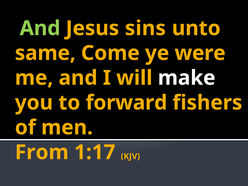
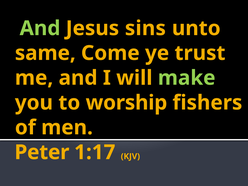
were: were -> trust (200, 53)
make colour: white -> light green (187, 78)
forward: forward -> worship (126, 103)
From: From -> Peter (42, 152)
